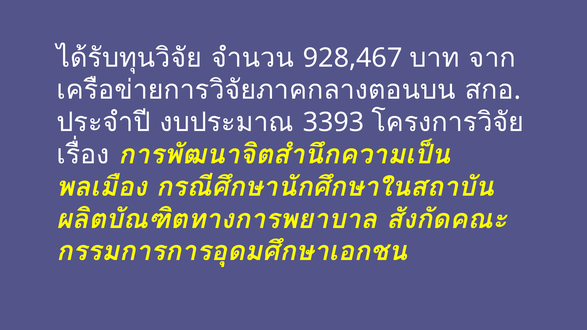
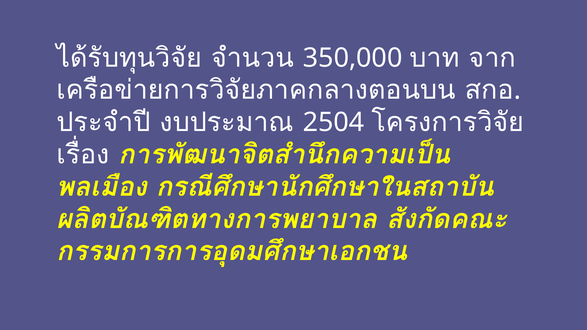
928,467: 928,467 -> 350,000 (353, 58)
3393: 3393 -> 2504 (334, 122)
